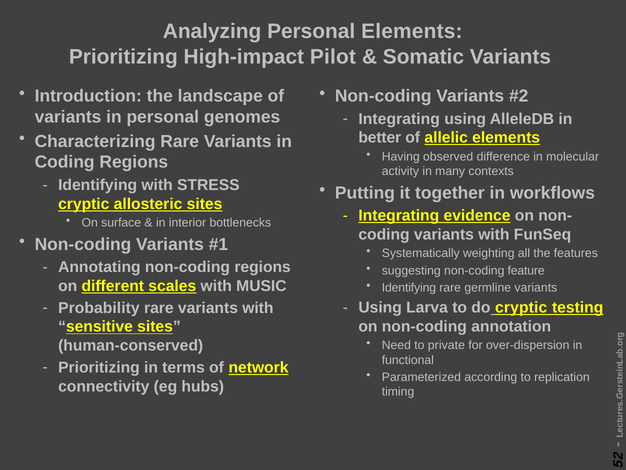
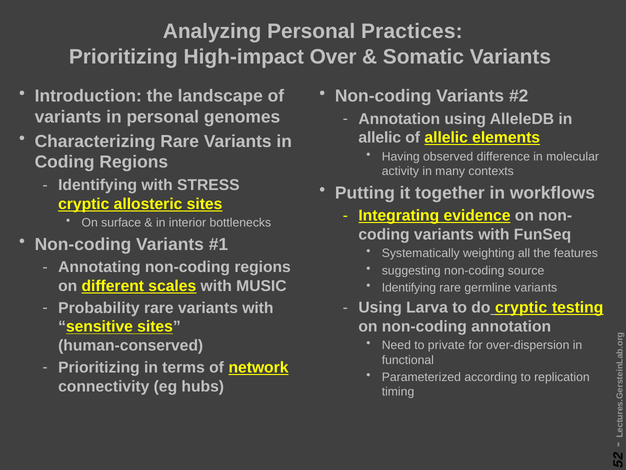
Personal Elements: Elements -> Practices (412, 32)
Pilot: Pilot -> Over (333, 57)
Integrating: Integrating -> Annotation (399, 119)
better: better -> allelic (380, 138)
feature: feature -> source (526, 270)
